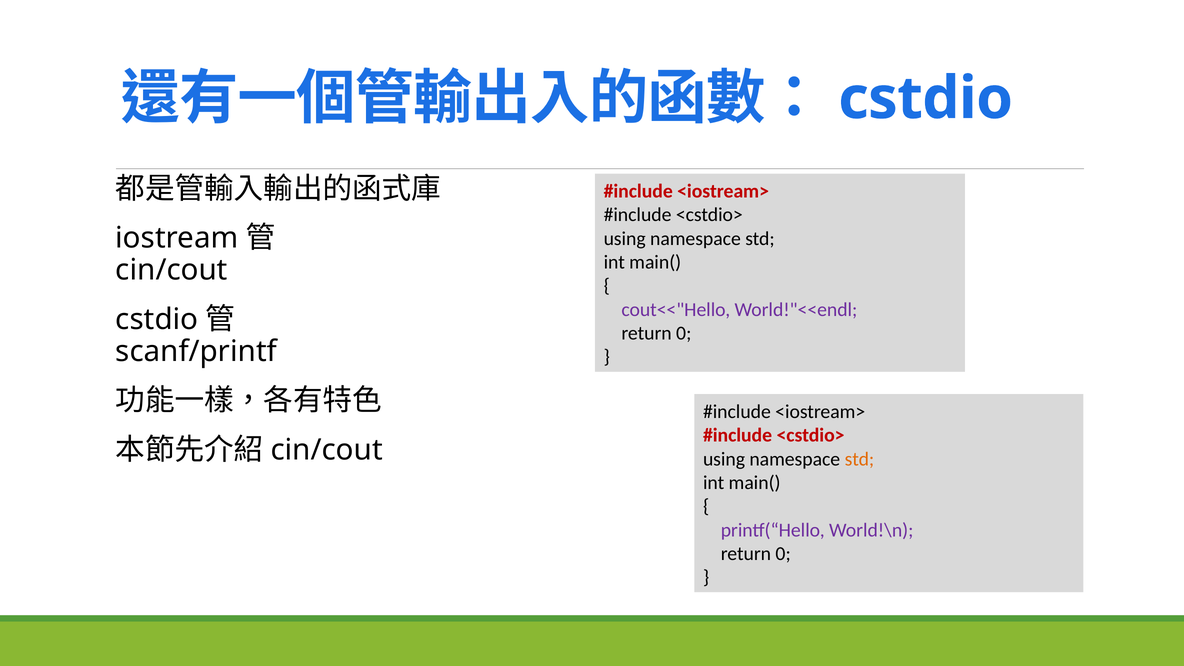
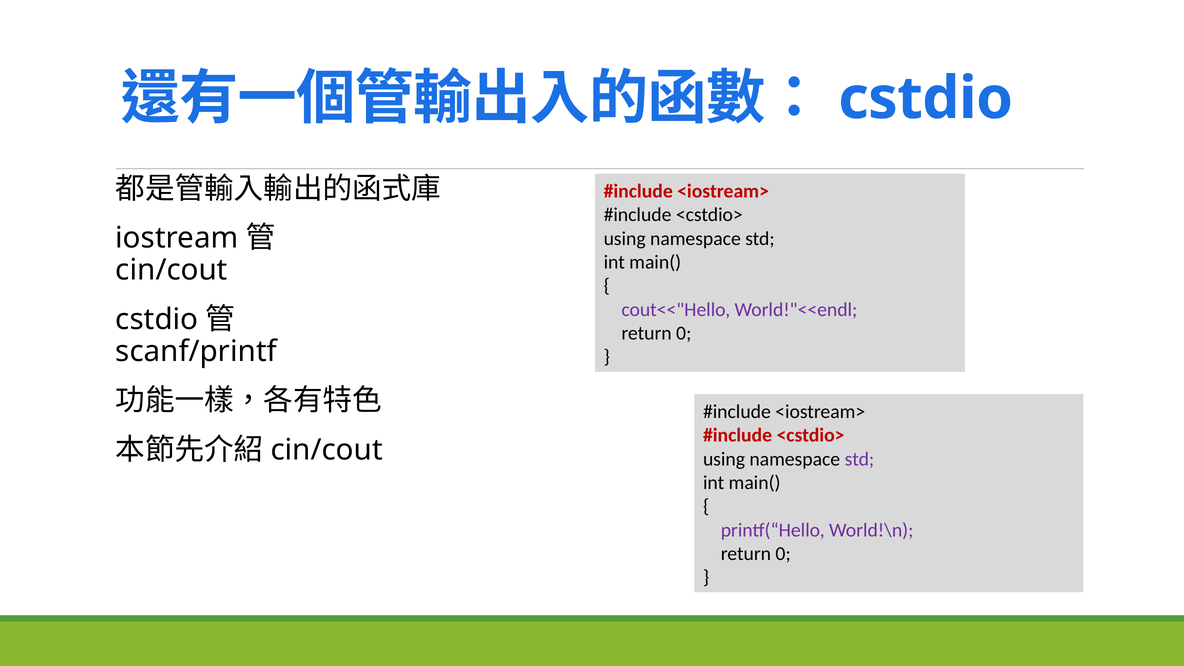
std colour: orange -> purple (859, 459)
